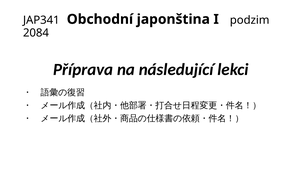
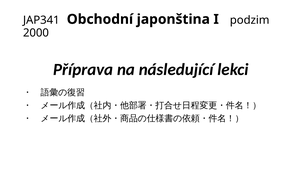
2084: 2084 -> 2000 (36, 33)
